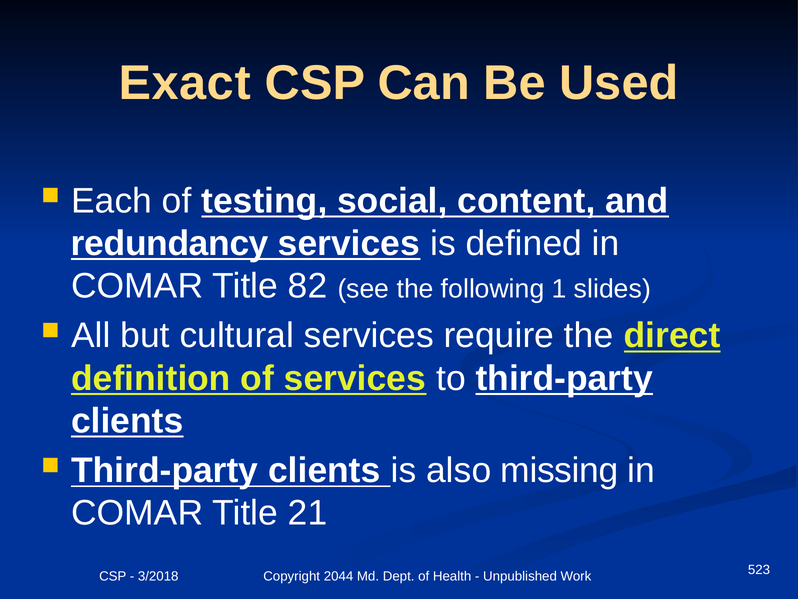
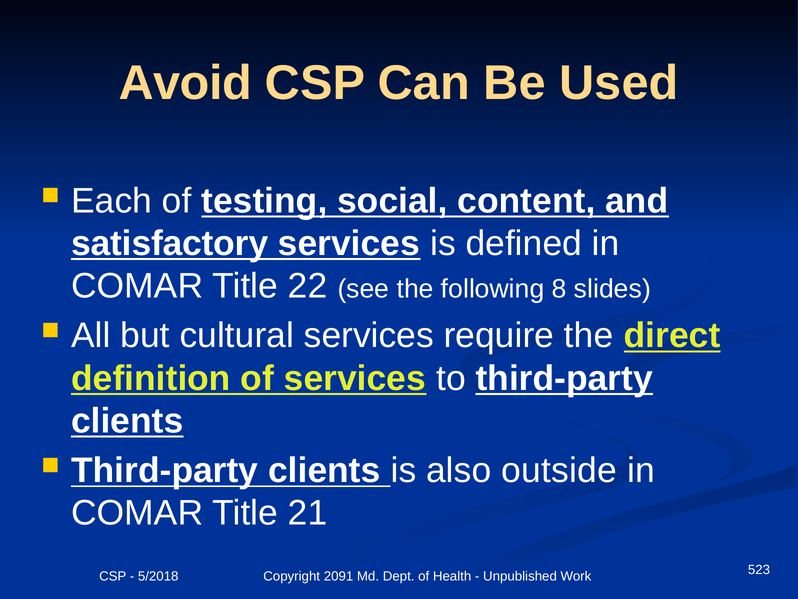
Exact: Exact -> Avoid (185, 83)
redundancy: redundancy -> satisfactory (170, 243)
82: 82 -> 22 (308, 286)
1: 1 -> 8 (559, 289)
missing: missing -> outside (559, 470)
3/2018: 3/2018 -> 5/2018 (158, 576)
2044: 2044 -> 2091 (339, 576)
